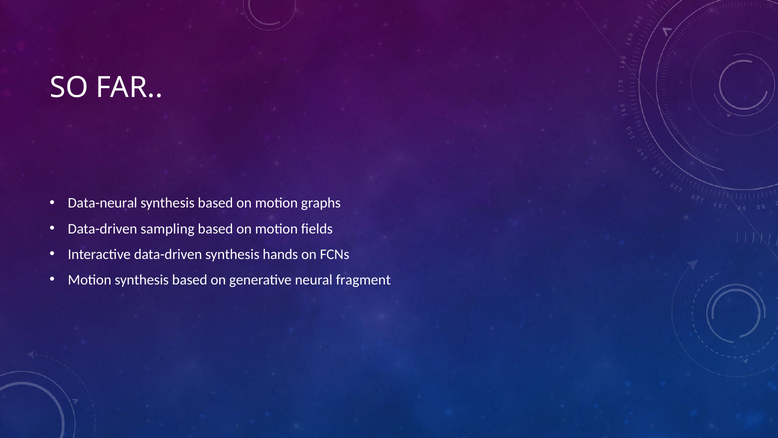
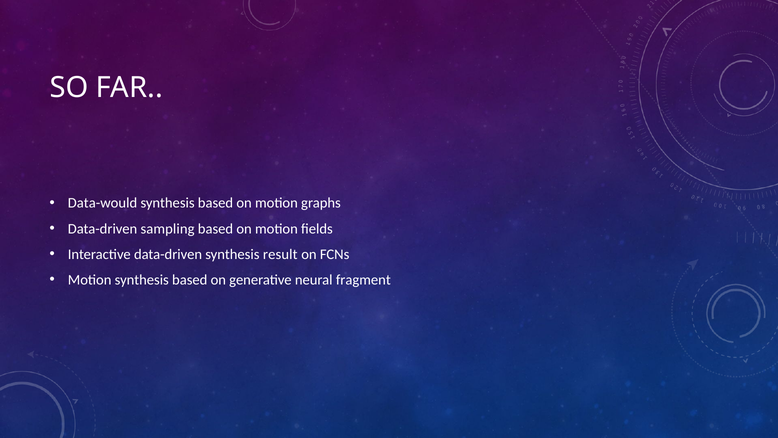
Data-neural: Data-neural -> Data-would (103, 203)
hands: hands -> result (280, 254)
